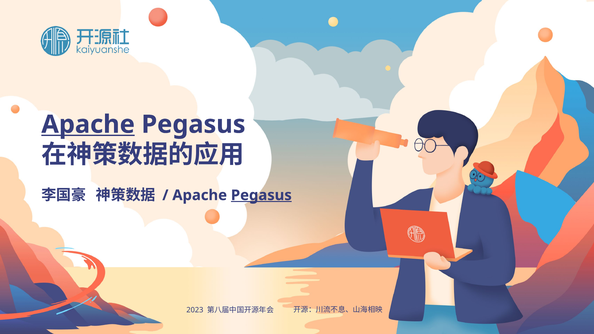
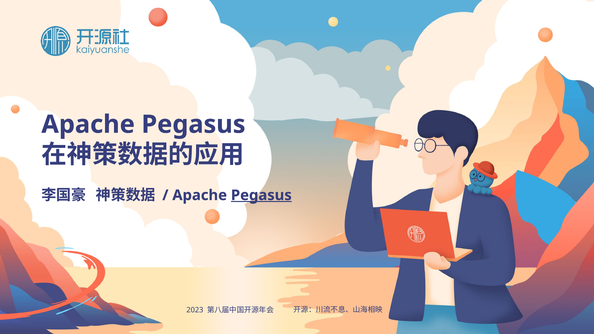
Apache underline: present -> none (88, 124)
